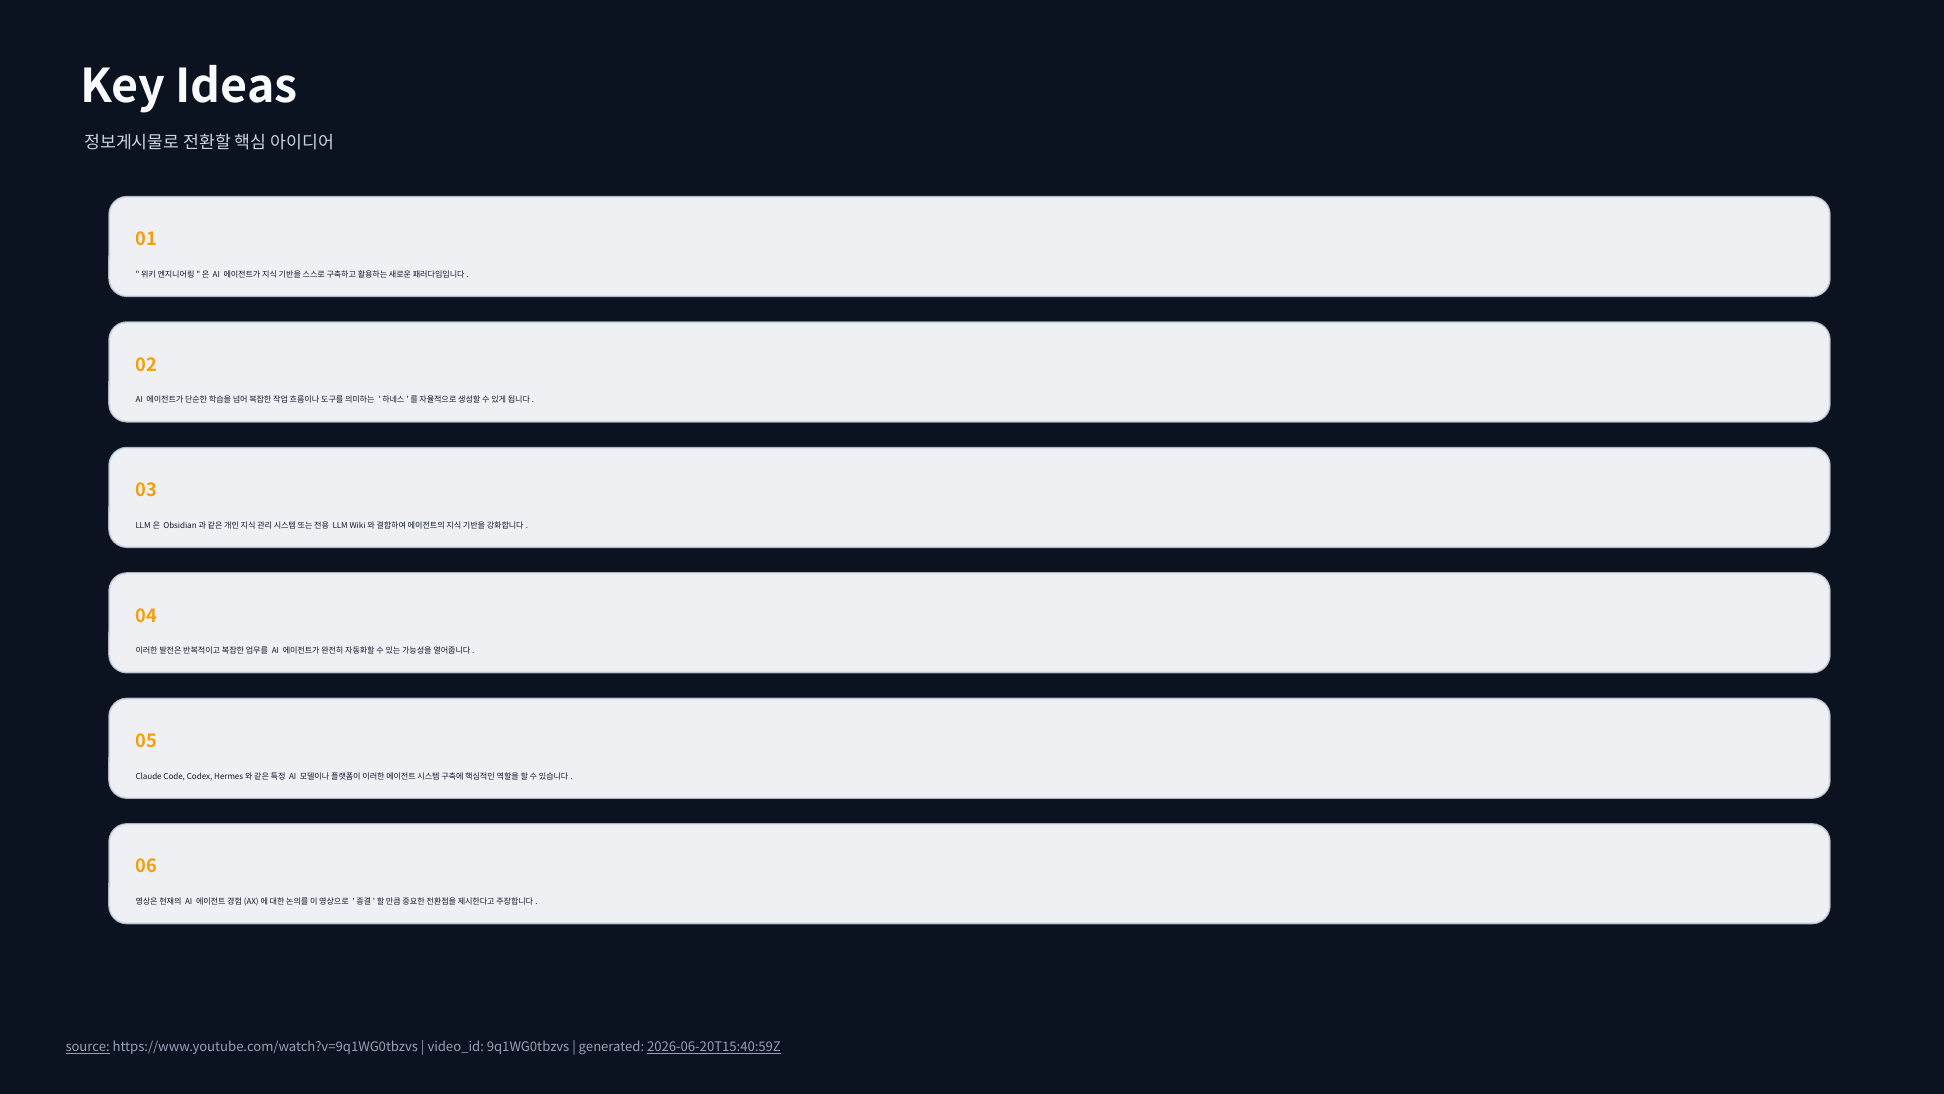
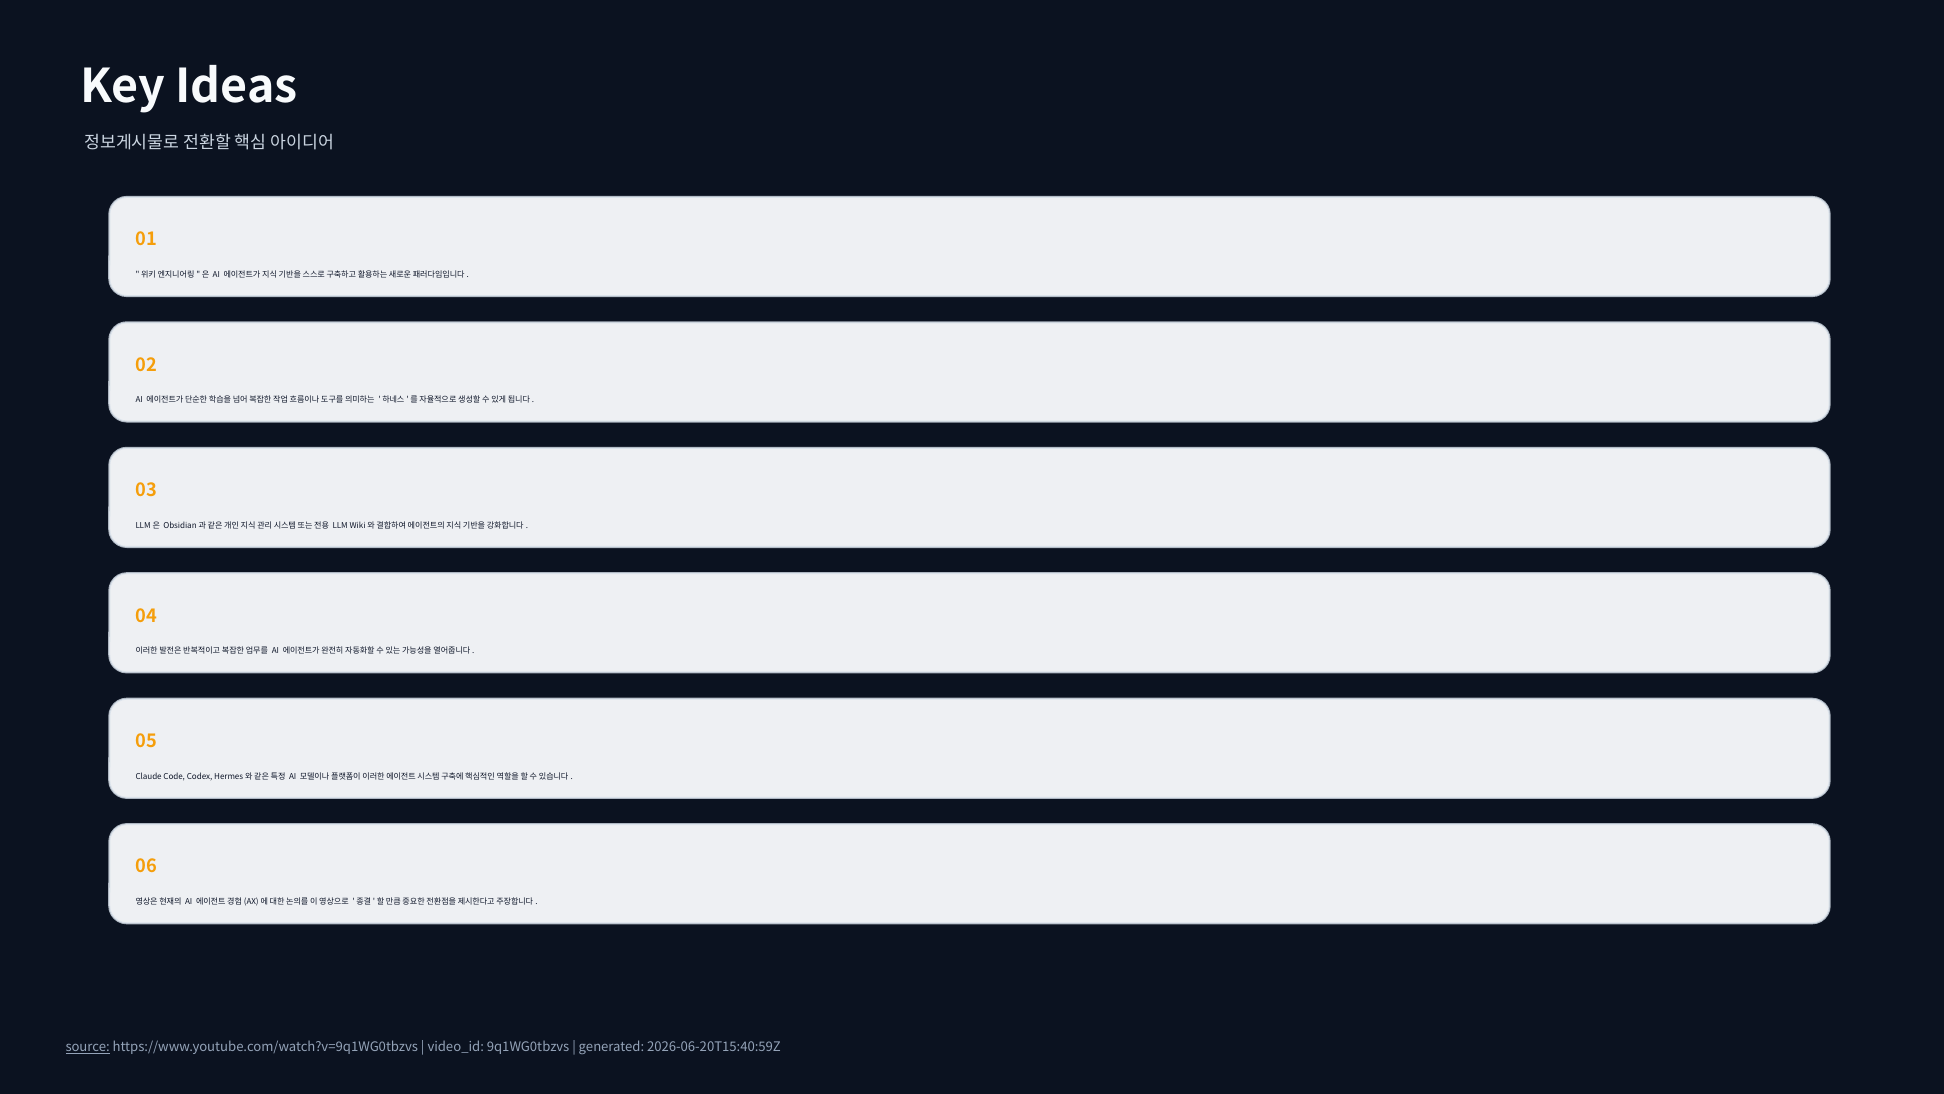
2026-06-20T15:40:59Z underline: present -> none (714, 1047)
